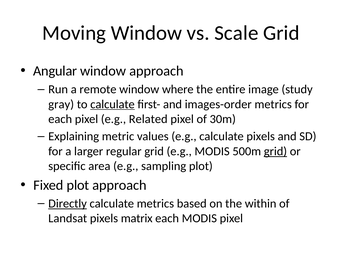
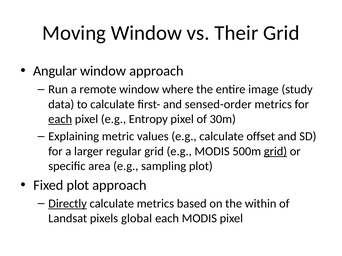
Scale: Scale -> Their (236, 33)
gray: gray -> data (61, 104)
calculate underline: present -> none (112, 104)
images-order: images-order -> sensed-order (218, 104)
each underline: none -> present (60, 119)
Related: Related -> Entropy (148, 119)
calculate pixels: pixels -> offset (261, 137)
matrix: matrix -> global (137, 219)
